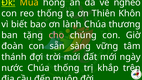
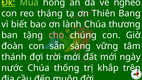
Mùa colour: yellow -> light green (29, 2)
reo thống: thống -> tháng (50, 13)
Khôn: Khôn -> Bang (130, 13)
